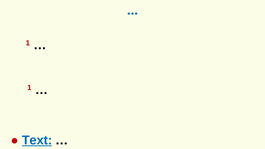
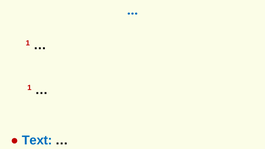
Text underline: present -> none (37, 140)
